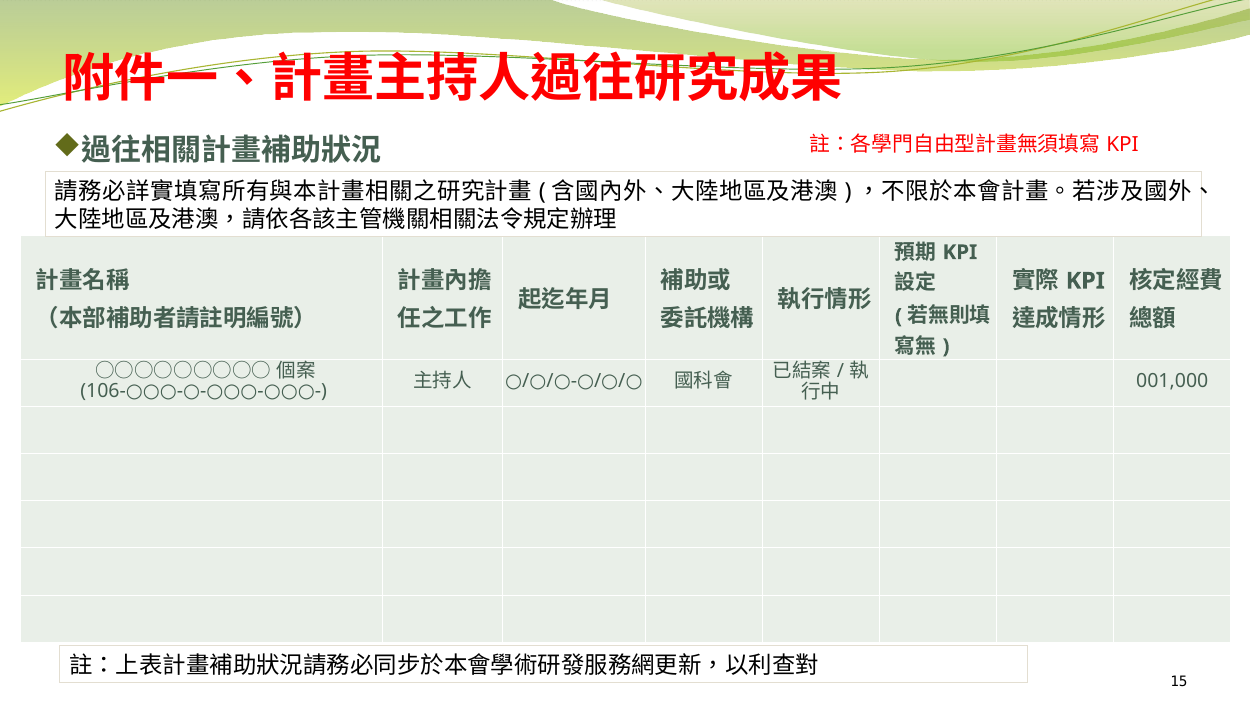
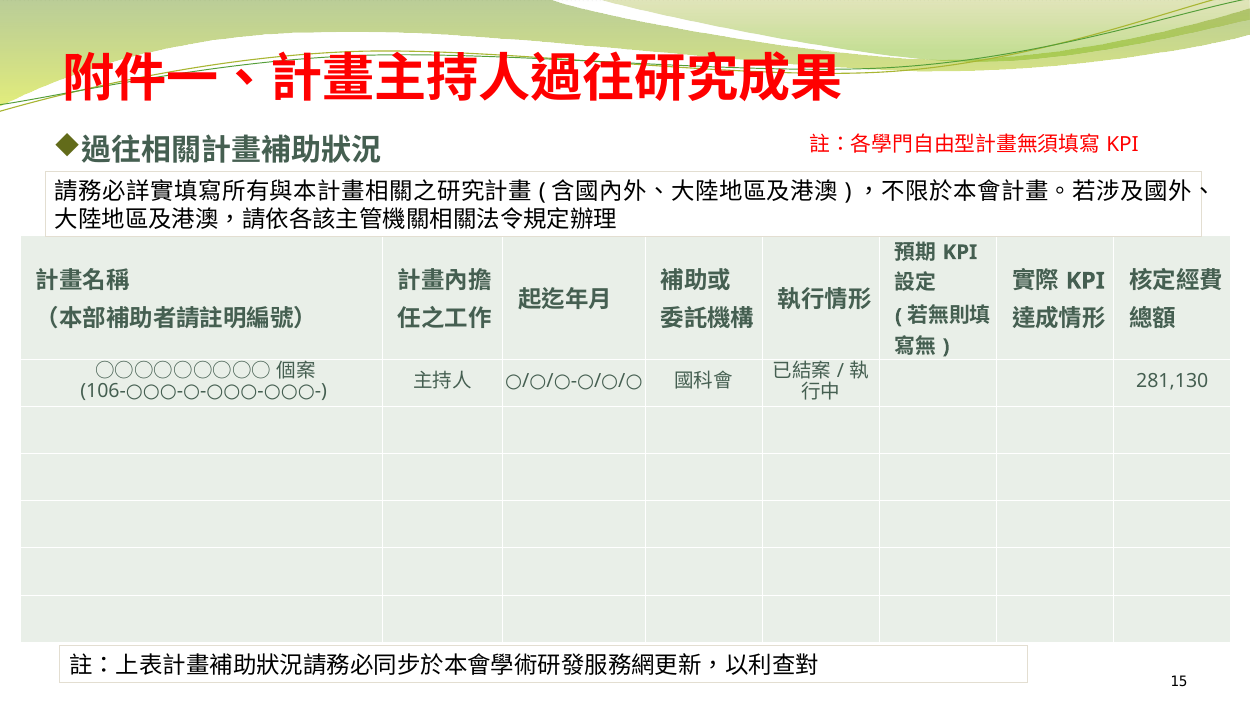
001,000: 001,000 -> 281,130 (1172, 381)
